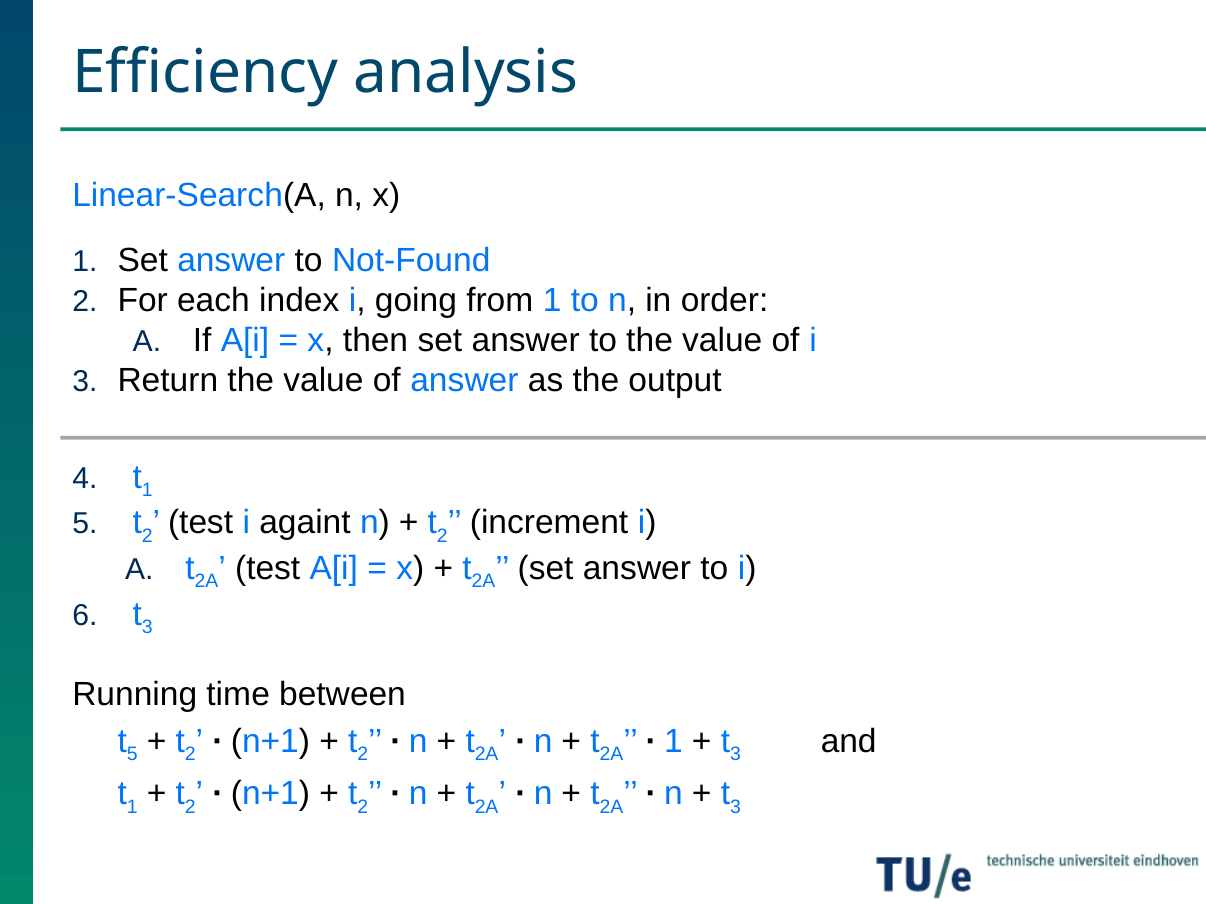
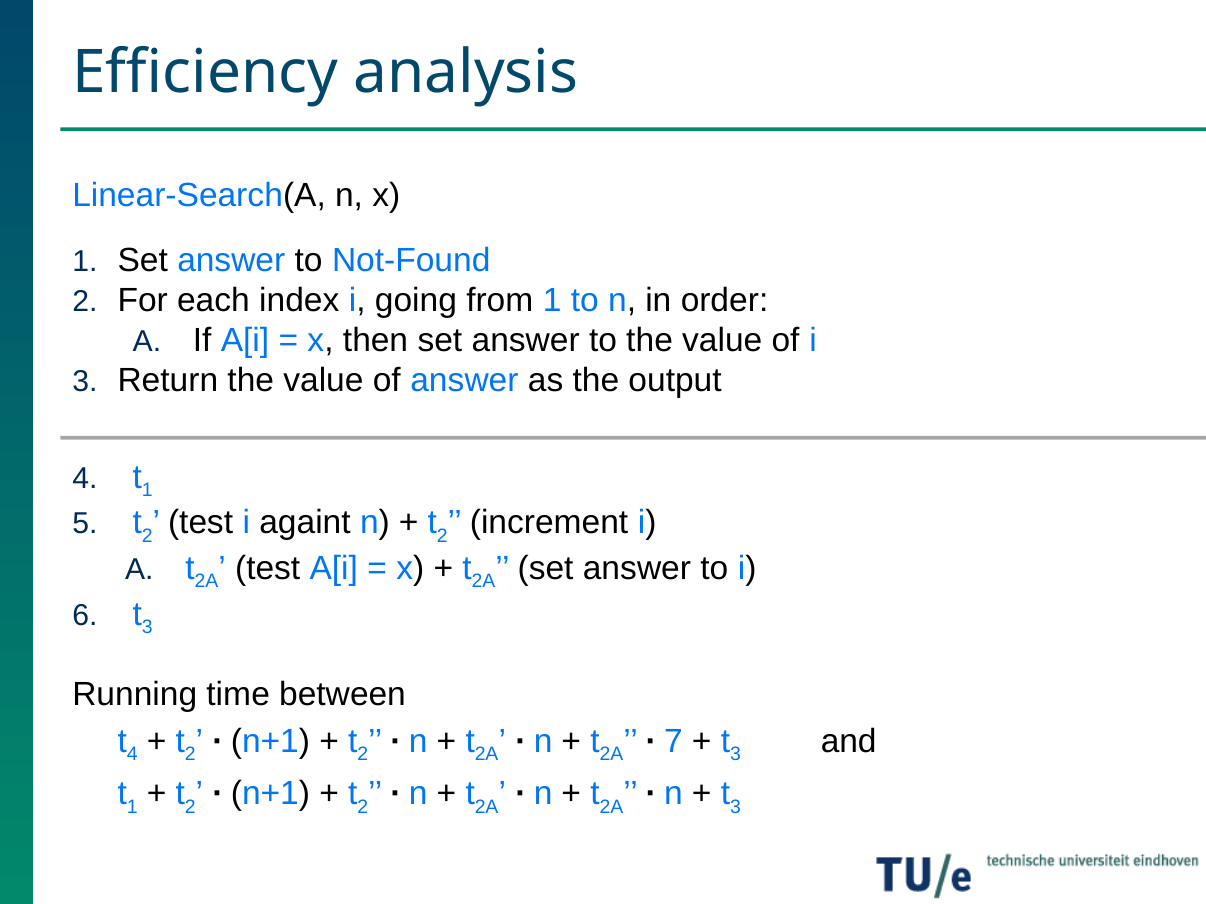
5: 5 -> 4 (132, 755)
1: 1 -> 7 (674, 742)
